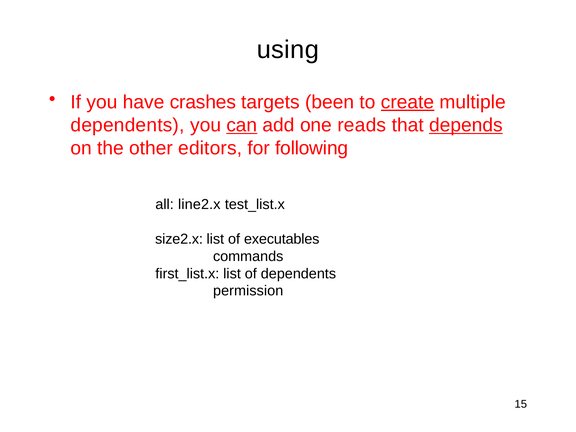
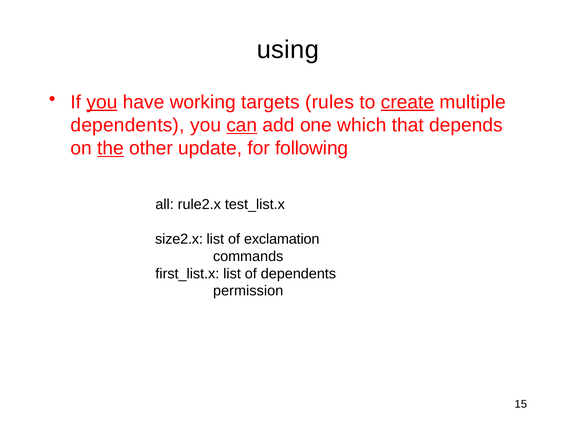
you underline: none -> present (102, 102)
crashes: crashes -> working (203, 102)
been: been -> rules (330, 102)
reads: reads -> which (362, 125)
depends underline: present -> none (466, 125)
the underline: none -> present (111, 148)
editors: editors -> update (210, 148)
line2.x: line2.x -> rule2.x (199, 204)
executables: executables -> exclamation (282, 239)
